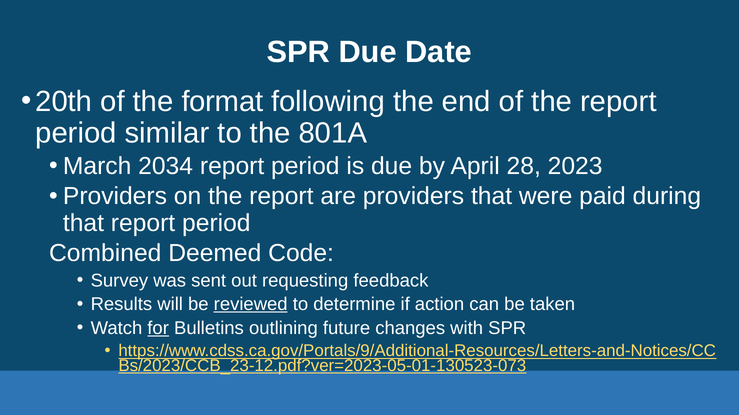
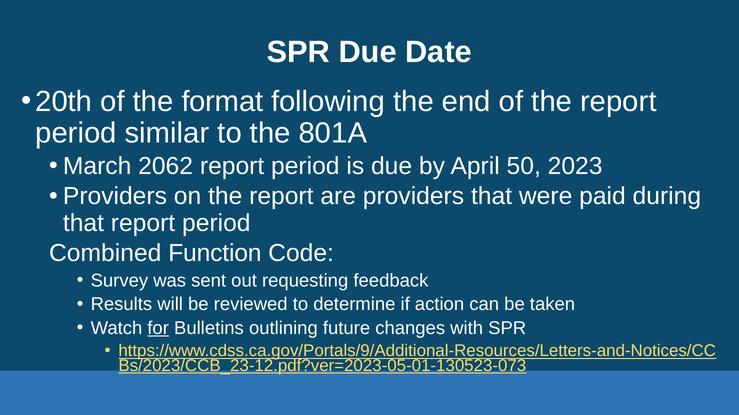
2034: 2034 -> 2062 (166, 166)
28: 28 -> 50 (524, 166)
Deemed: Deemed -> Function (215, 254)
reviewed underline: present -> none (251, 305)
